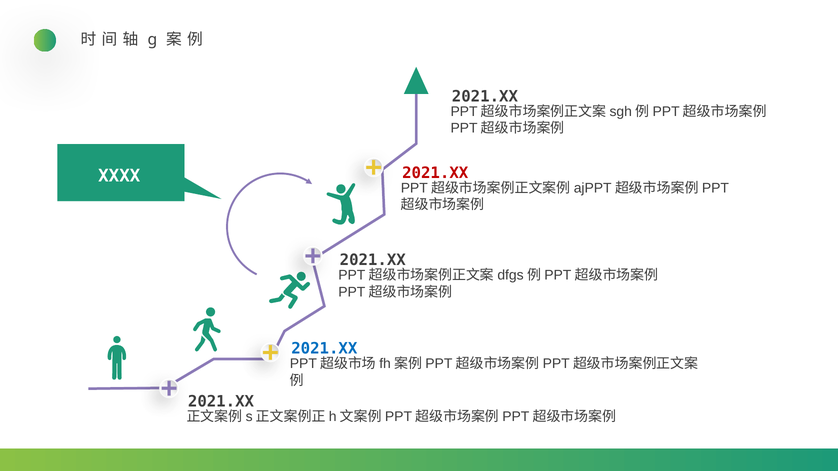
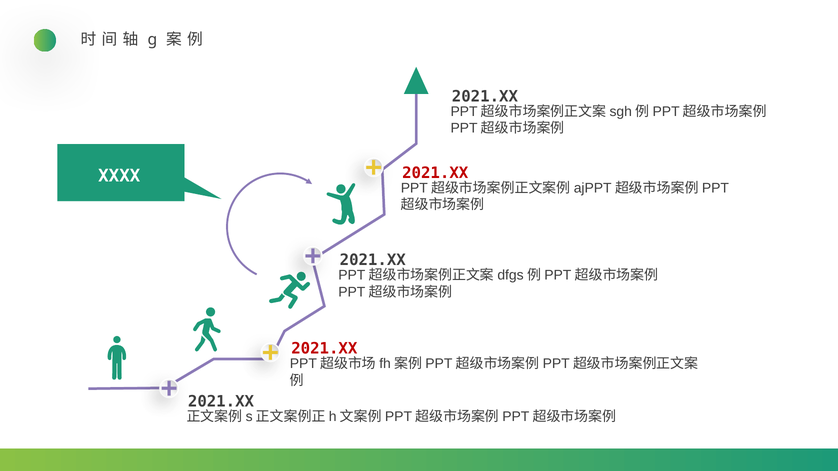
2021.XX colour: blue -> red (324, 349)
